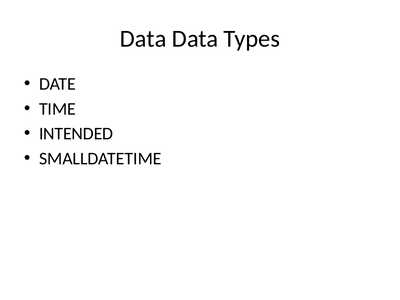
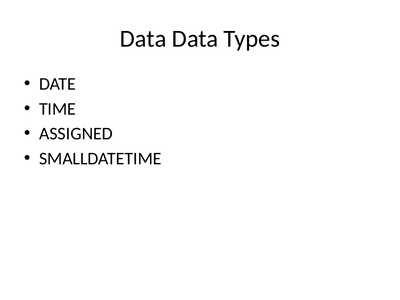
INTENDED: INTENDED -> ASSIGNED (76, 134)
